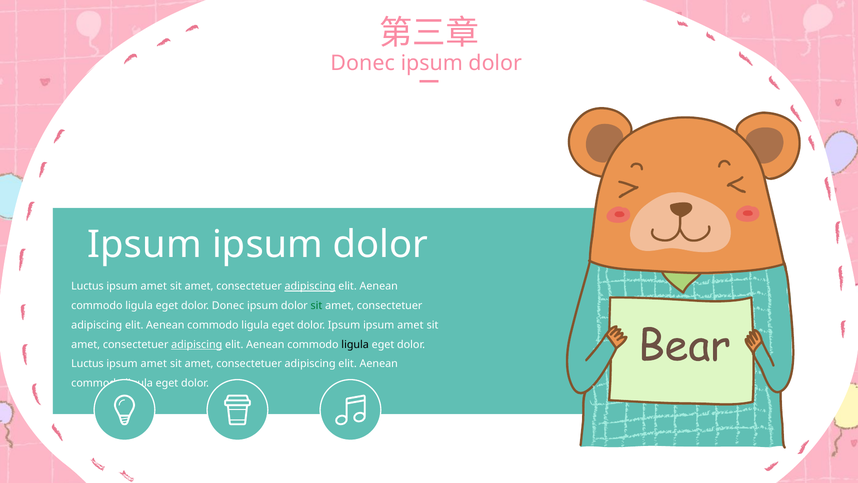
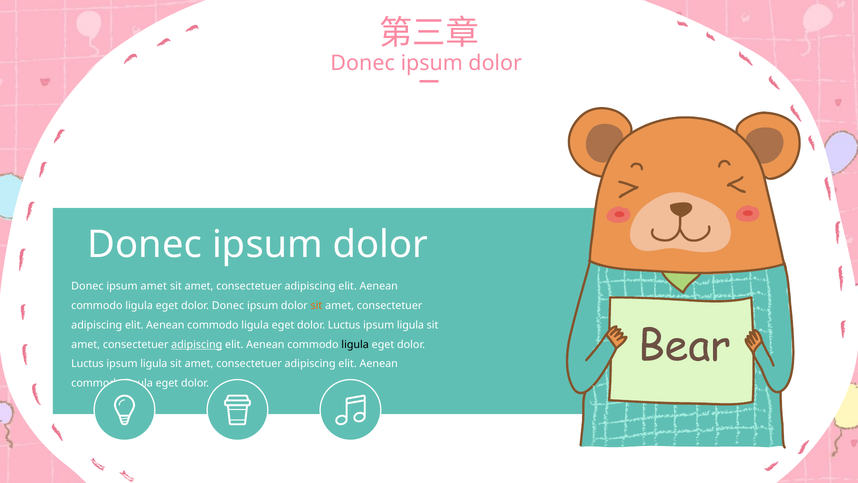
Ipsum: Ipsum -> Donec (145, 244)
Luctus: Luctus -> Donec (87, 286)
adipiscing underline: present -> none (310, 286)
sit colour: green -> orange (316, 306)
Ipsum: Ipsum -> Luctus (344, 325)
amet: amet -> ligula (410, 325)
amet: amet -> ligula (154, 364)
